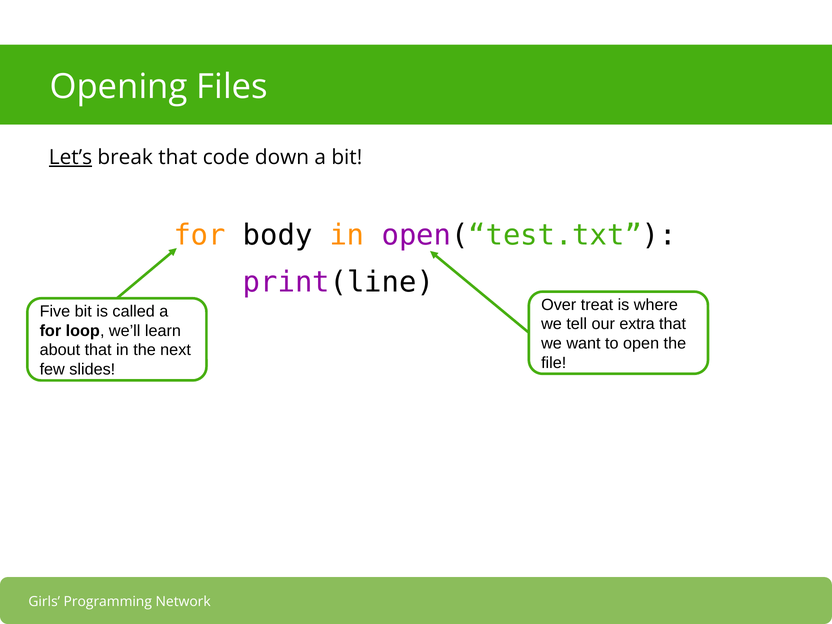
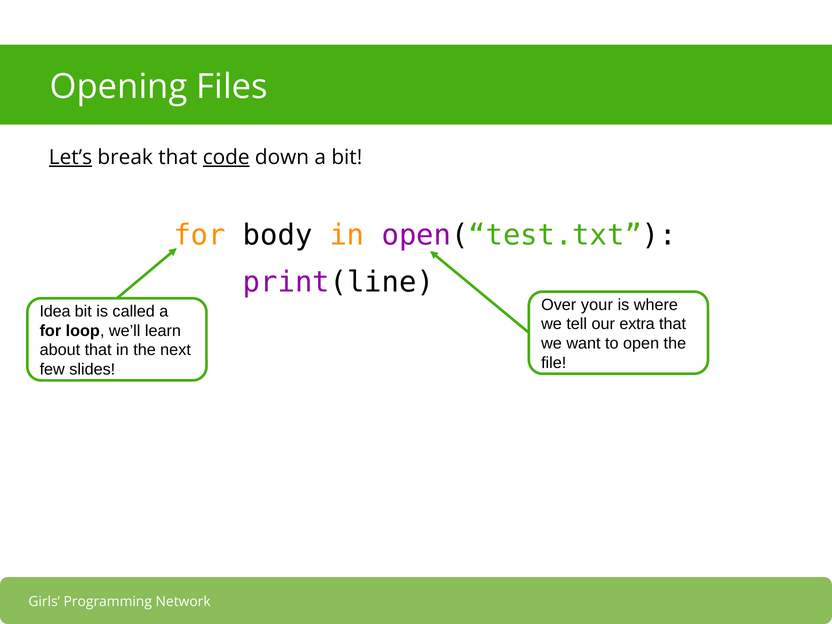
code underline: none -> present (226, 157)
treat: treat -> your (597, 305)
Five: Five -> Idea (55, 311)
